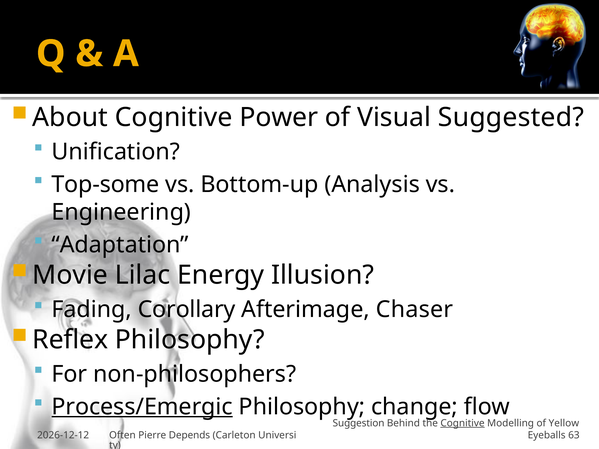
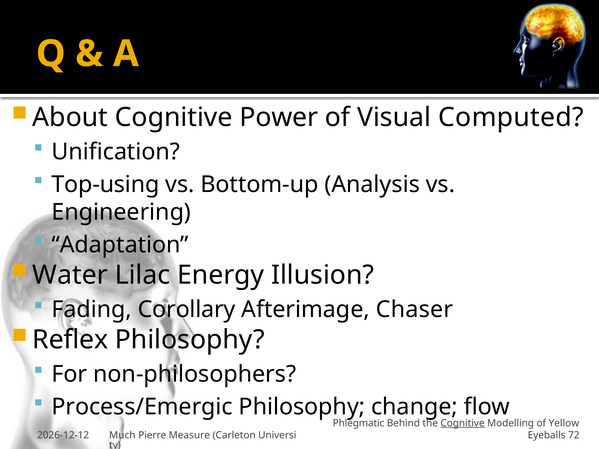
Suggested: Suggested -> Computed (511, 117)
Top-some: Top-some -> Top-using (105, 184)
Movie: Movie -> Water (70, 275)
Process/Emergic underline: present -> none (142, 407)
Suggestion: Suggestion -> Phlegmatic (359, 423)
Often: Often -> Much (122, 435)
Depends: Depends -> Measure (189, 435)
63: 63 -> 72 (574, 435)
